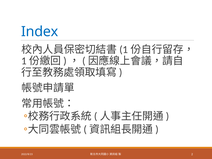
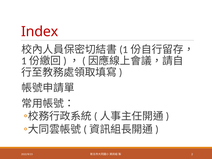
Index colour: blue -> red (40, 32)
